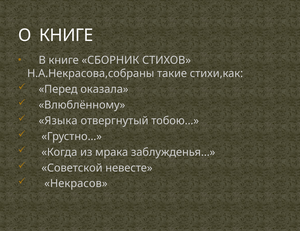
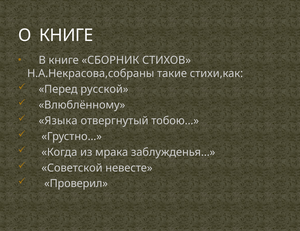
оказала: оказала -> русской (104, 89)
Некрасов: Некрасов -> Проверил (76, 183)
